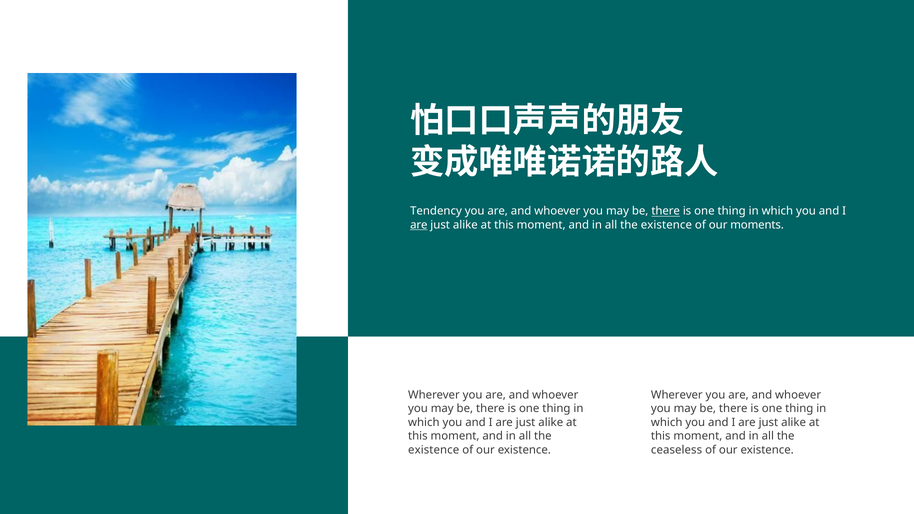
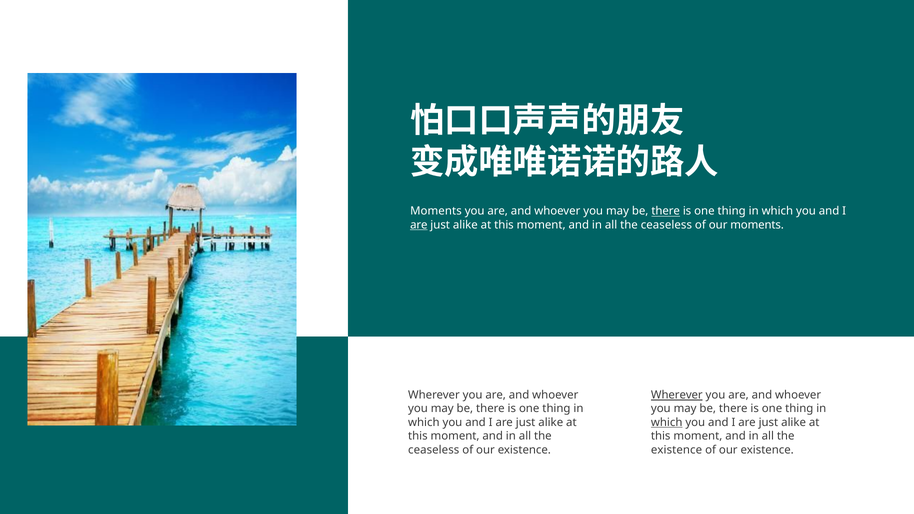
Tendency: Tendency -> Moments (436, 211)
existence: existence -> ceaseless (666, 225)
Wherever underline: none -> present (677, 395)
which underline: none -> present (667, 423)
existence: existence -> ceaseless (434, 450)
ceaseless: ceaseless -> existence (677, 450)
